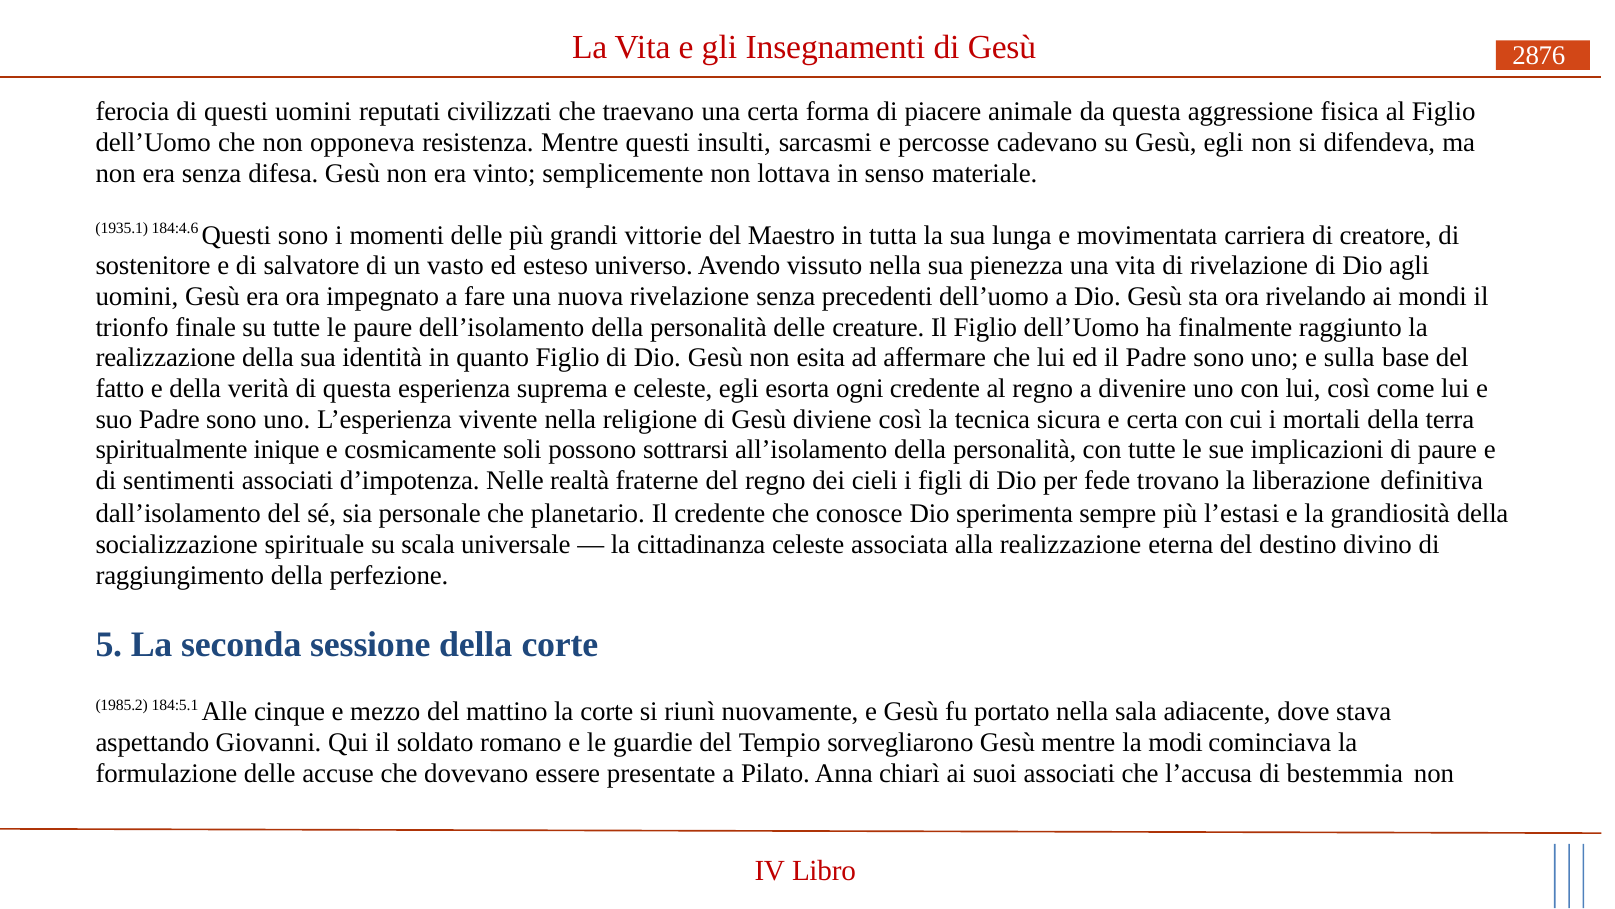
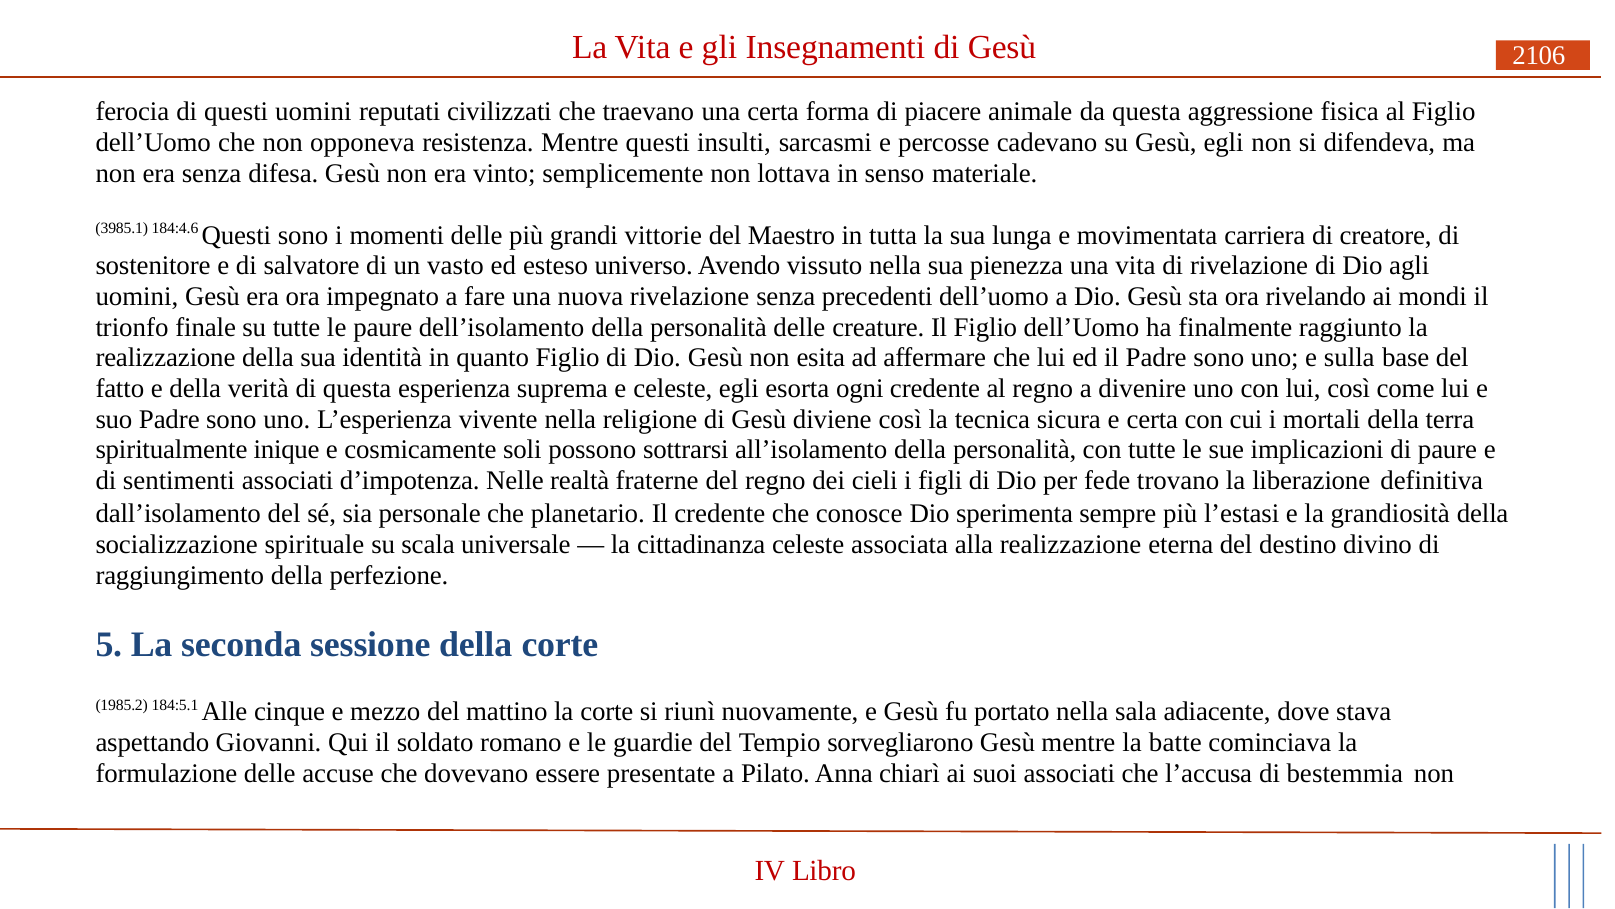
2876: 2876 -> 2106 (1539, 56)
1935.1: 1935.1 -> 3985.1 (122, 229)
modi: modi -> batte (1175, 743)
